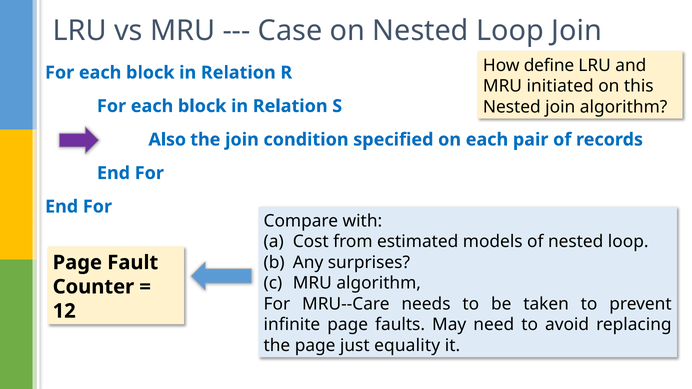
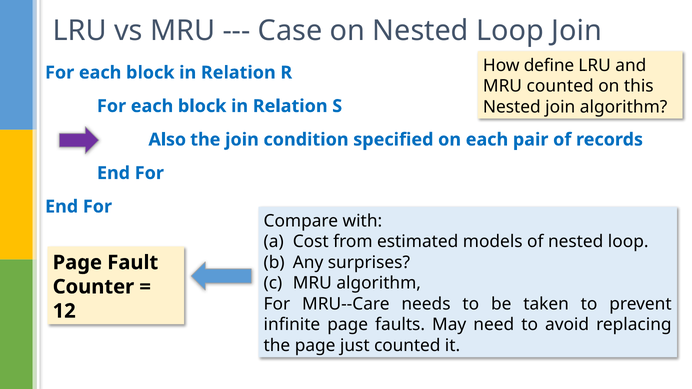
MRU initiated: initiated -> counted (560, 86)
just equality: equality -> counted (407, 346)
